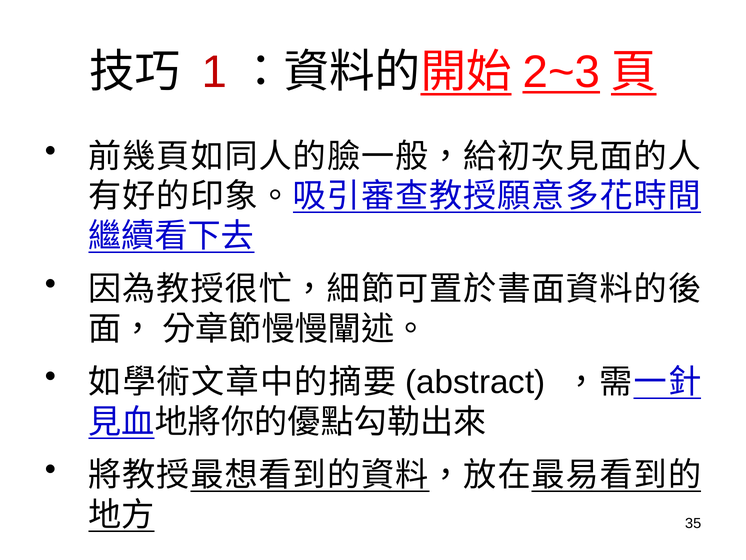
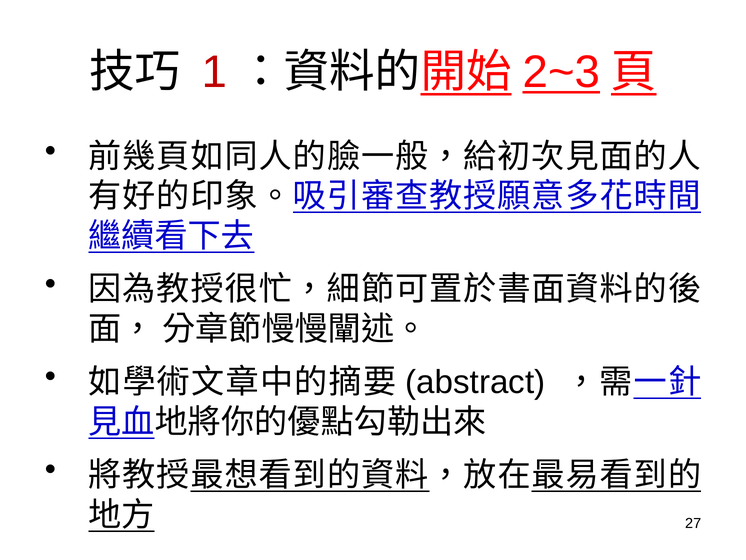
35: 35 -> 27 (693, 523)
